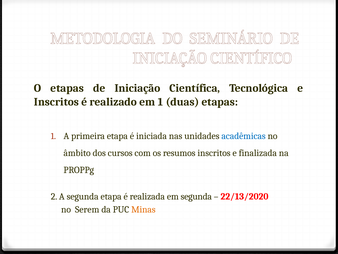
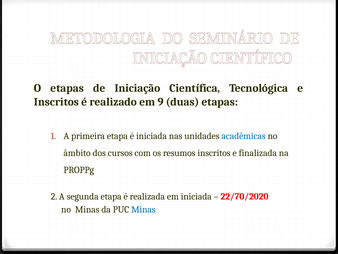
em 1: 1 -> 9 (161, 102)
em segunda: segunda -> iniciada (196, 196)
22/13/2020: 22/13/2020 -> 22/70/2020 (245, 196)
no Serem: Serem -> Minas (87, 209)
Minas colour: orange -> blue (143, 209)
